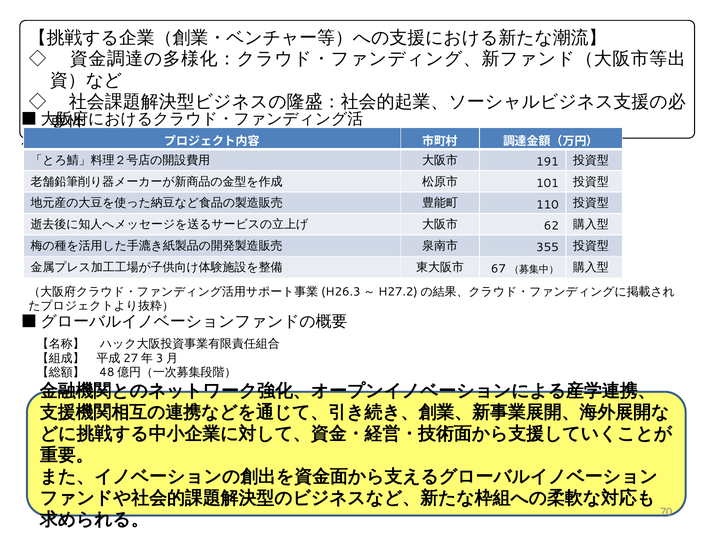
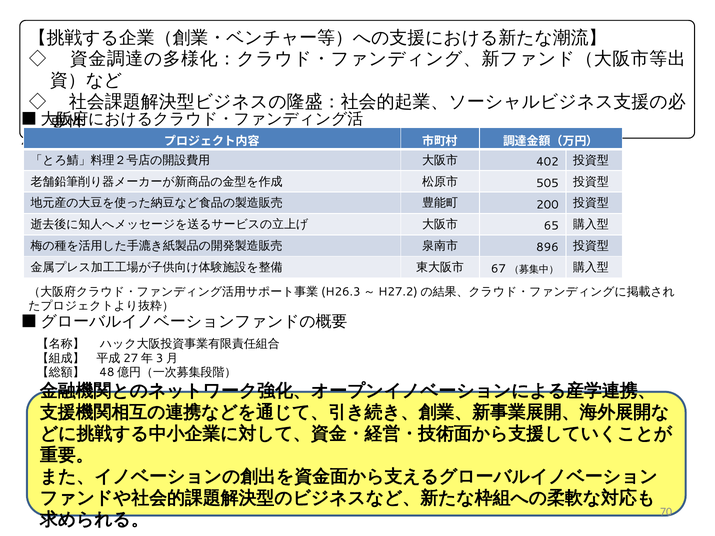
191: 191 -> 402 (547, 162)
101: 101 -> 505 (547, 183)
110: 110 -> 200 (547, 205)
62: 62 -> 65 (551, 226)
355: 355 -> 896 (547, 248)
